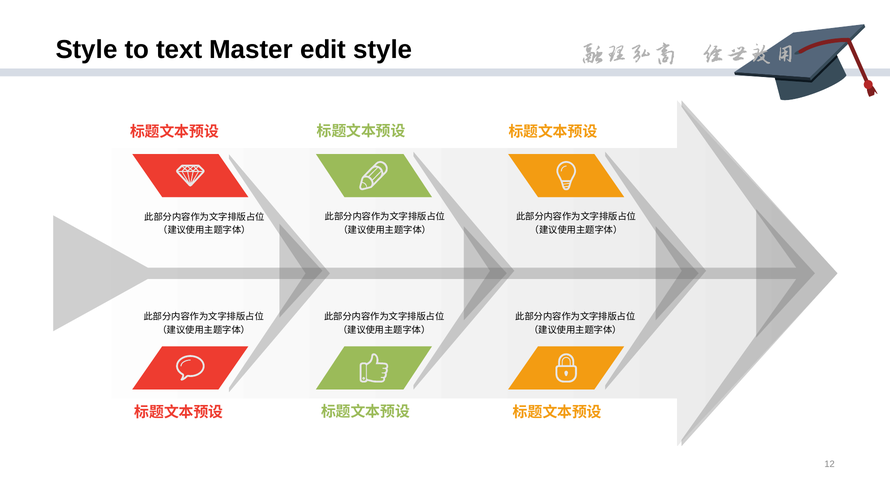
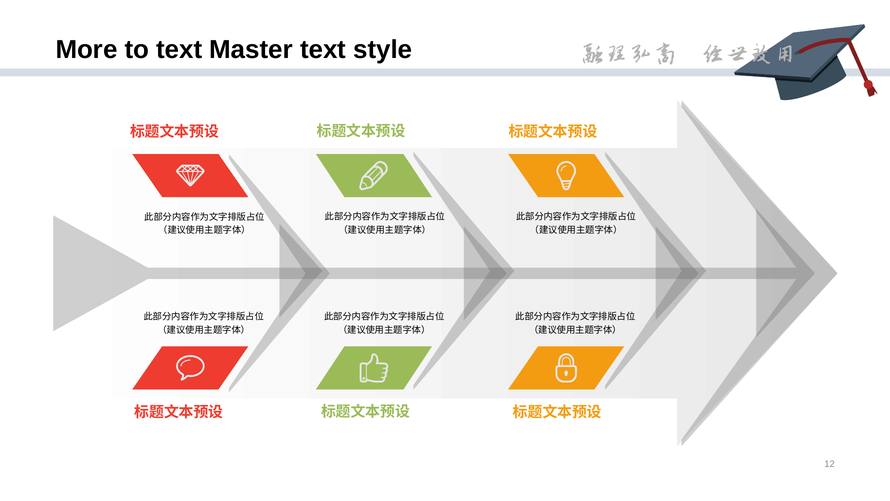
Style: Style -> More (87, 50)
Master edit: edit -> text (323, 50)
